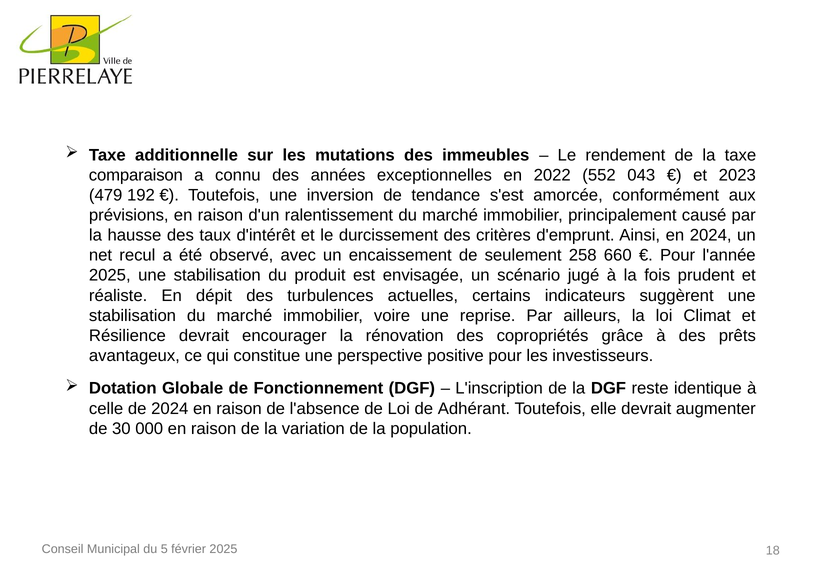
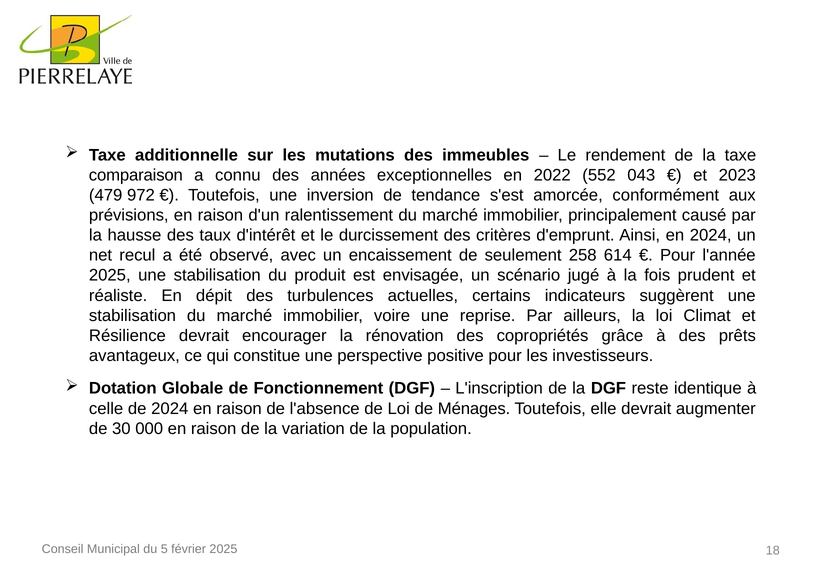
192: 192 -> 972 (141, 195)
660: 660 -> 614 (618, 255)
Adhérant: Adhérant -> Ménages (474, 408)
